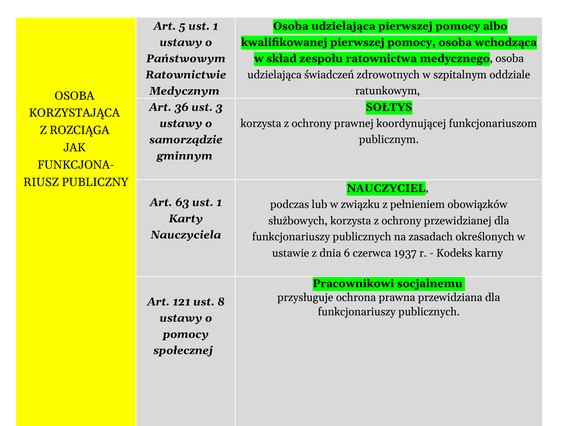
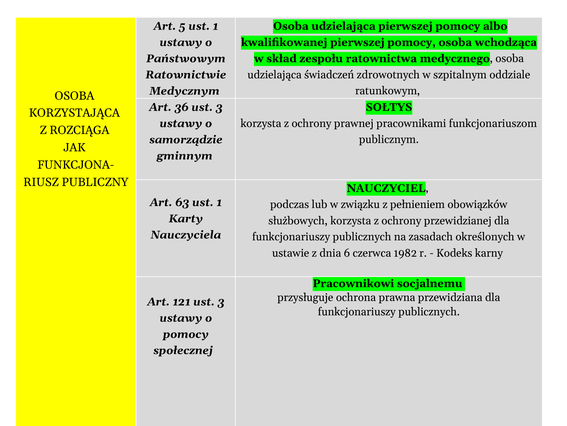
koordynującej: koordynującej -> pracownikami (411, 123)
1937: 1937 -> 1982 (405, 253)
121 ust 8: 8 -> 3 (221, 301)
